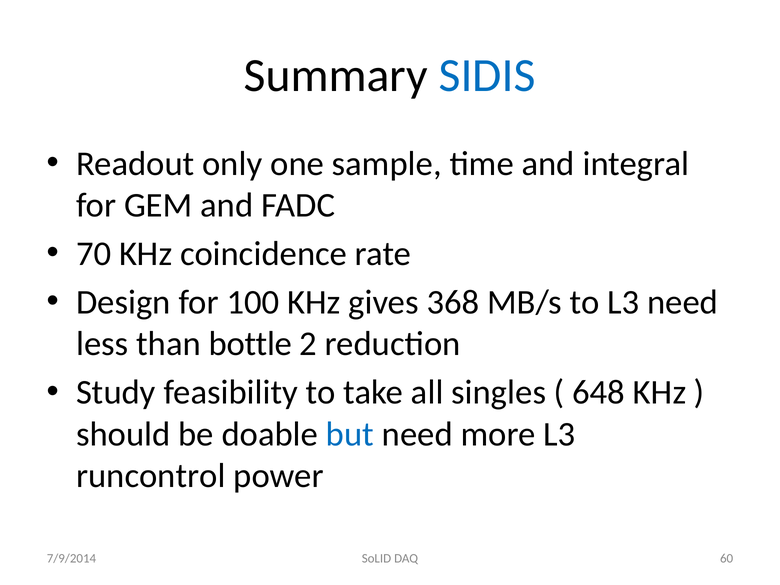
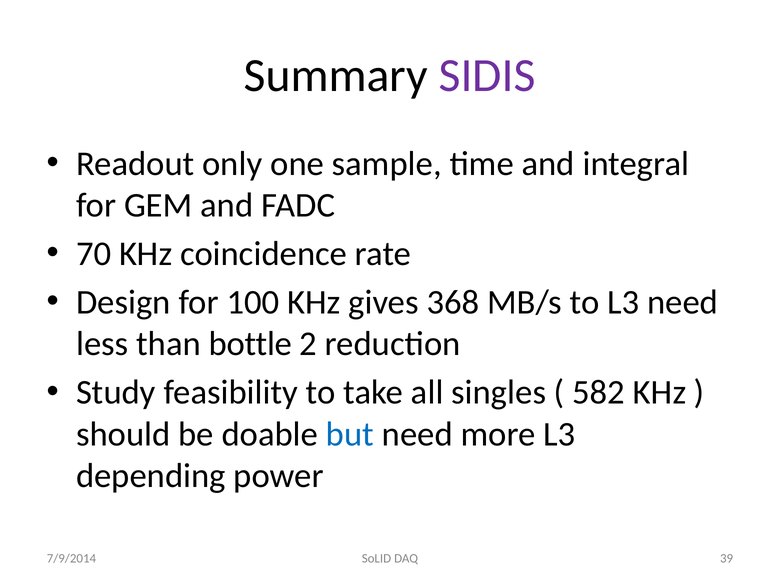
SIDIS colour: blue -> purple (487, 76)
648: 648 -> 582 (599, 393)
runcontrol: runcontrol -> depending (151, 476)
60: 60 -> 39 (727, 559)
